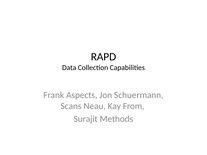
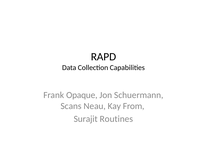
Aspects: Aspects -> Opaque (82, 95)
Methods: Methods -> Routines (116, 119)
